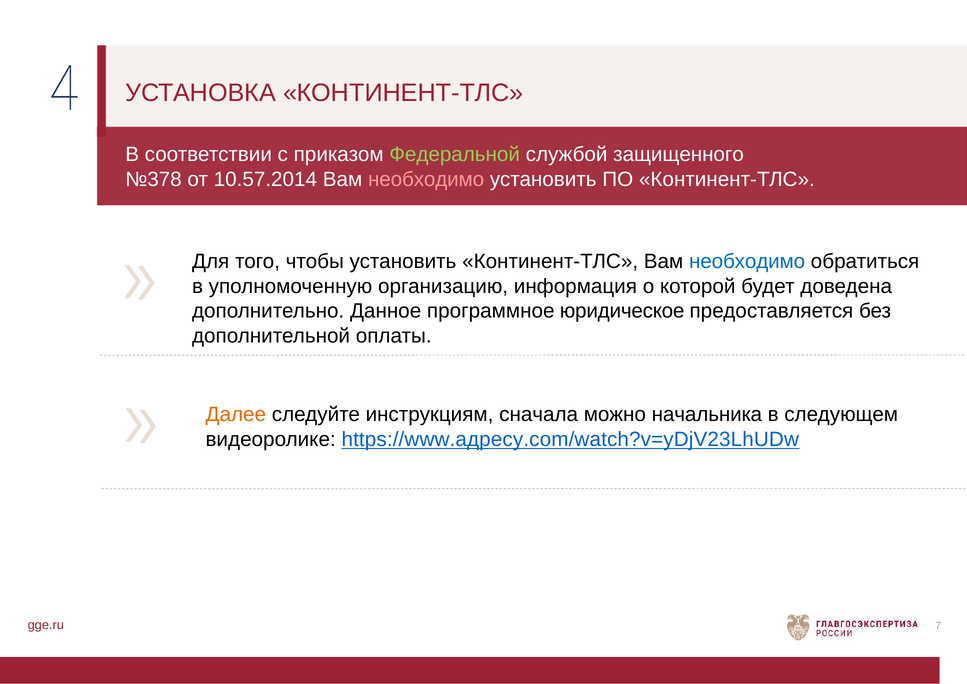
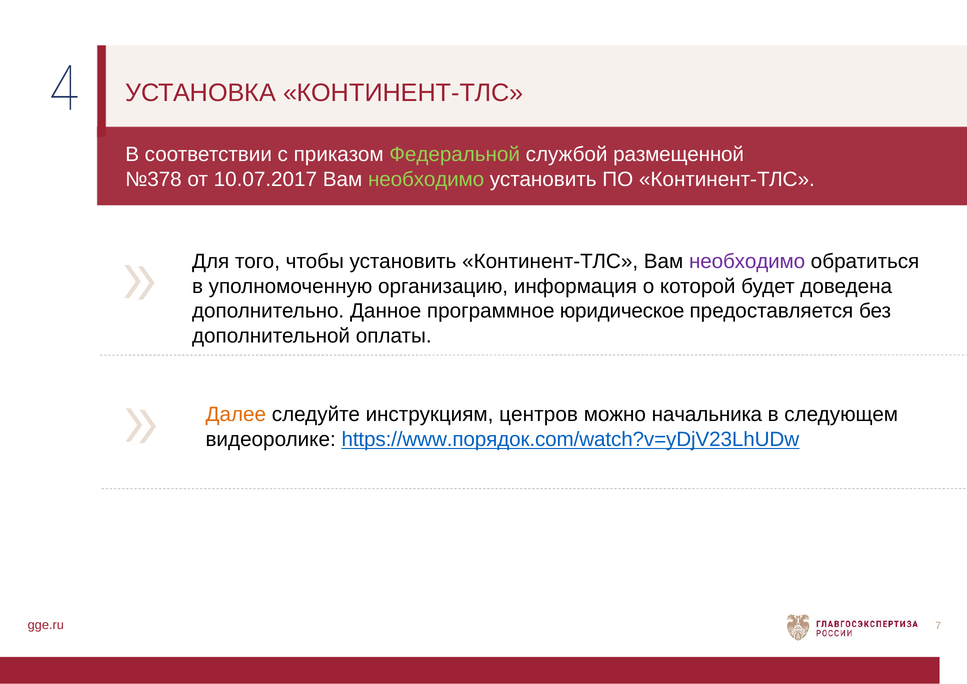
защищенного: защищенного -> размещенной (679, 154)
10.57.2014: 10.57.2014 -> 10.07.2017 (265, 179)
необходимо colour: pink -> light green (426, 179)
необходимо colour: blue -> purple (747, 261)
сначала: сначала -> центров (539, 414)
https://www.адресу.com/watch?v=yDjV23LhUDw: https://www.адресу.com/watch?v=yDjV23LhUDw -> https://www.порядок.com/watch?v=yDjV23LhUDw (570, 439)
